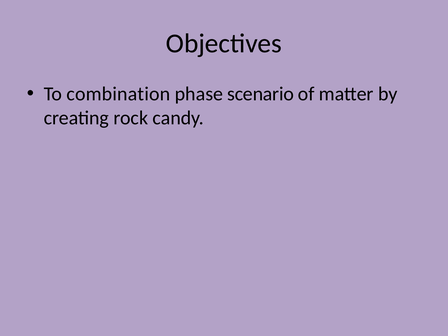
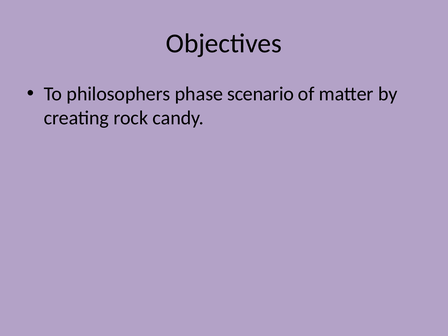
combination: combination -> philosophers (119, 94)
